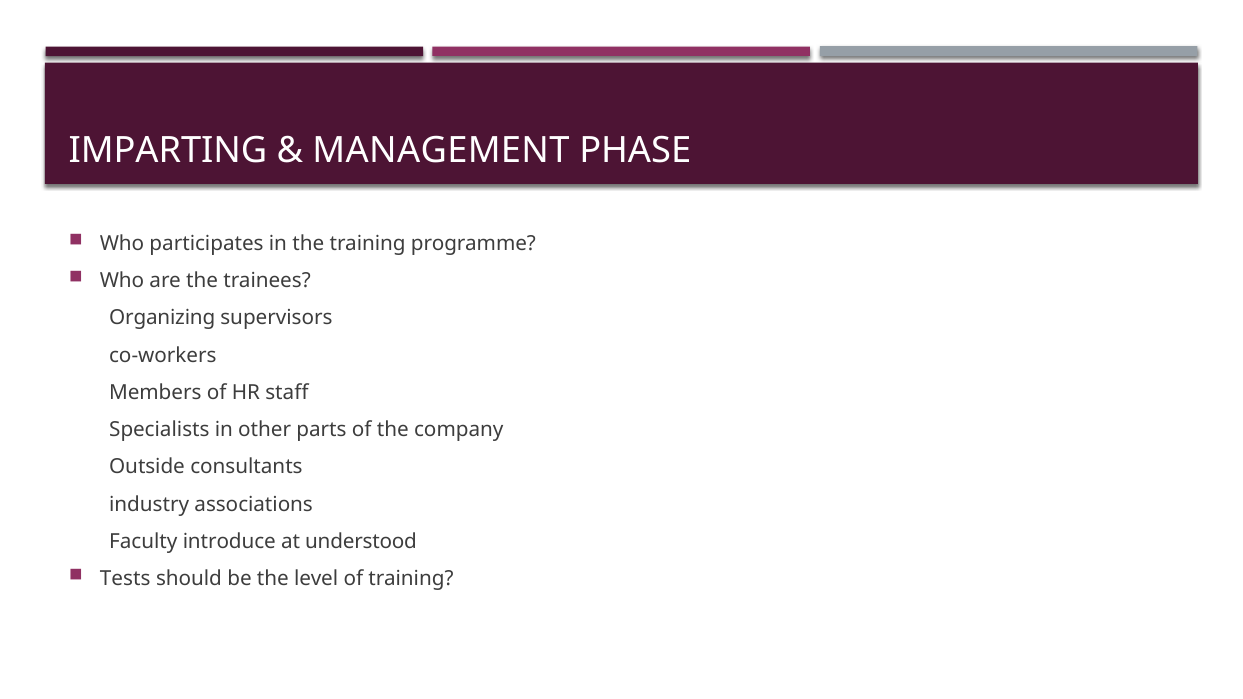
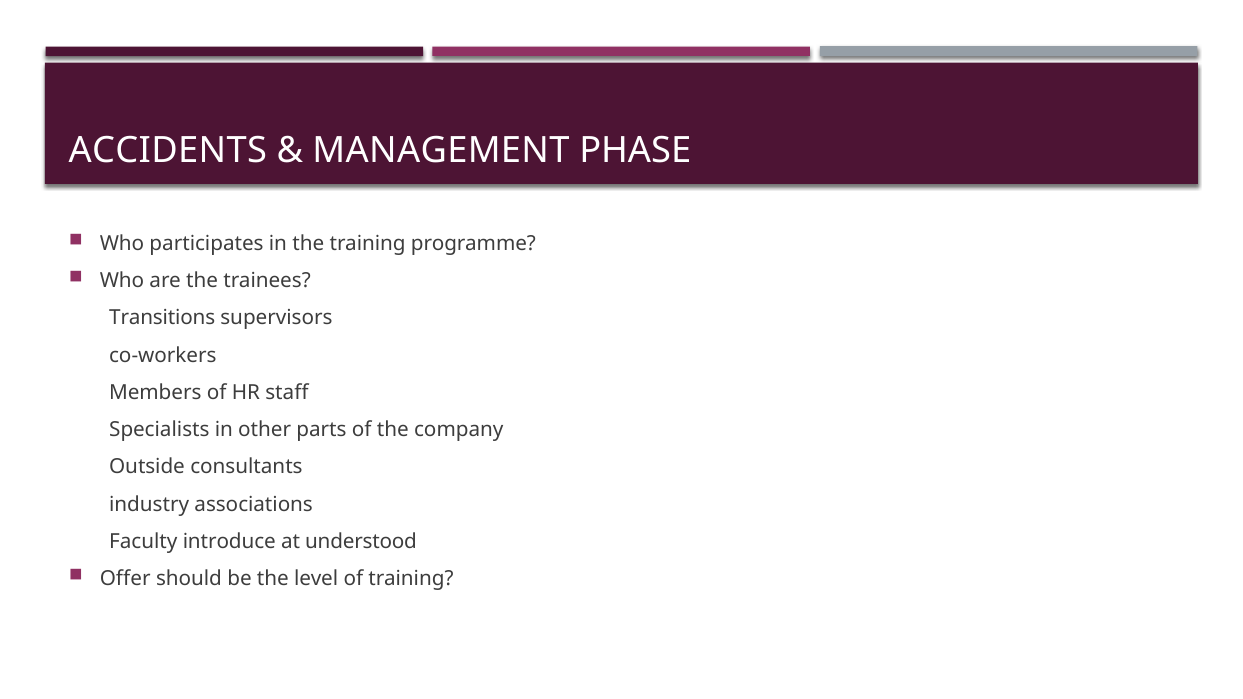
IMPARTING: IMPARTING -> ACCIDENTS (168, 151)
Organizing: Organizing -> Transitions (162, 318)
Tests: Tests -> Offer (125, 579)
